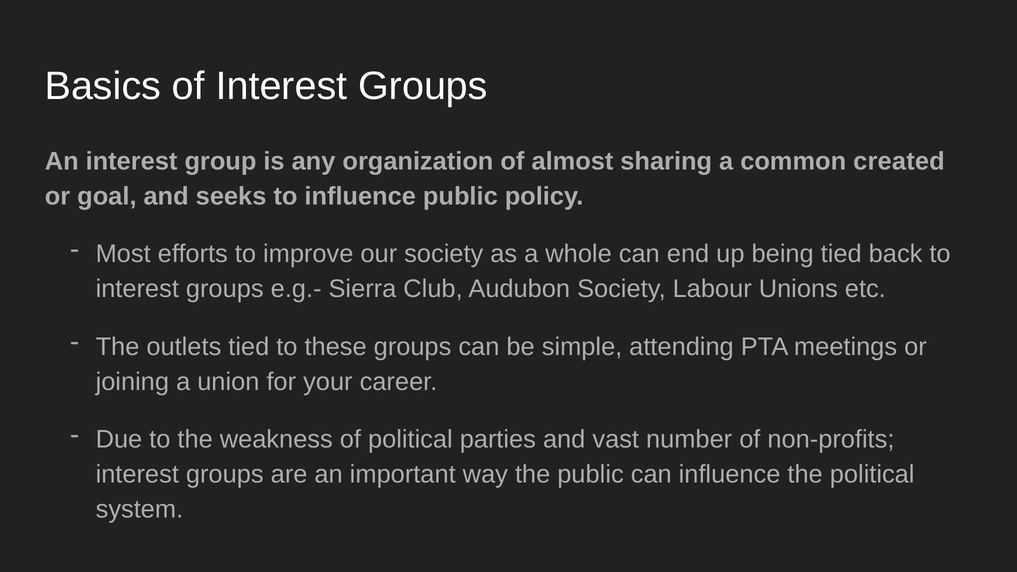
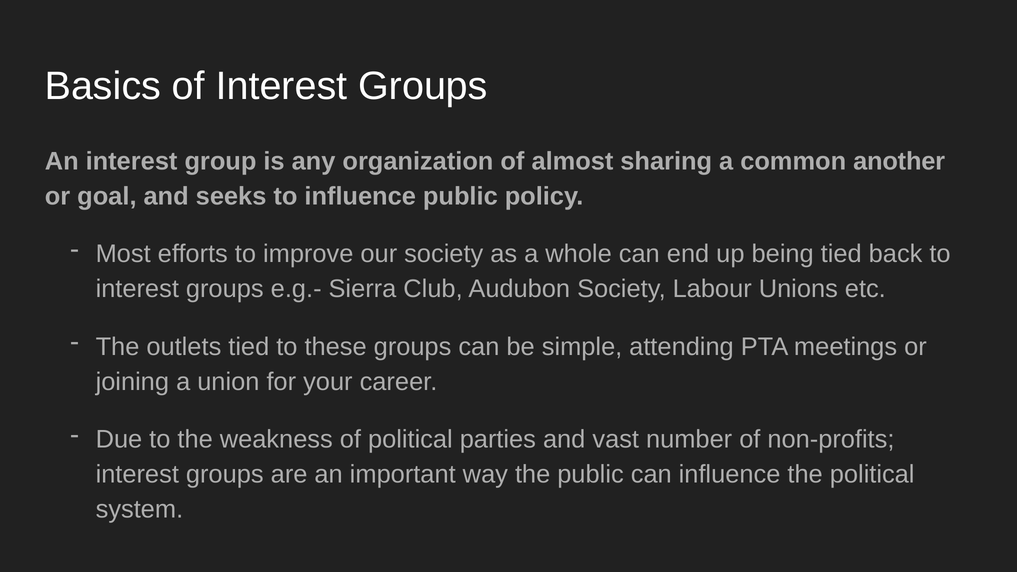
created: created -> another (899, 161)
